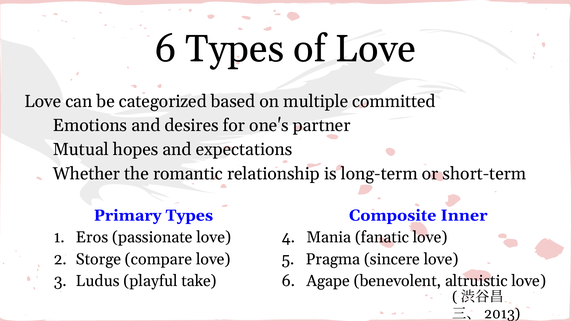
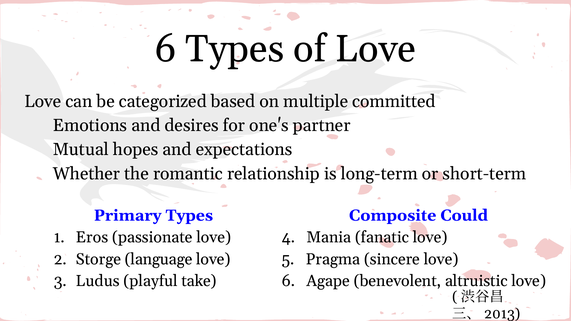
Inner: Inner -> Could (464, 216)
compare: compare -> language (159, 259)
